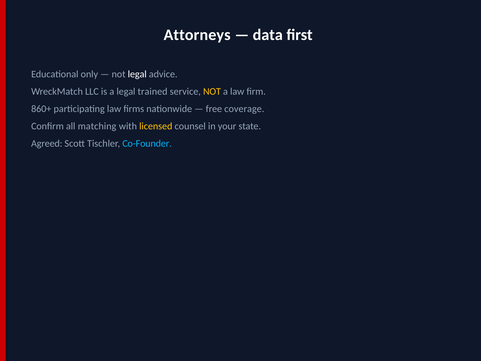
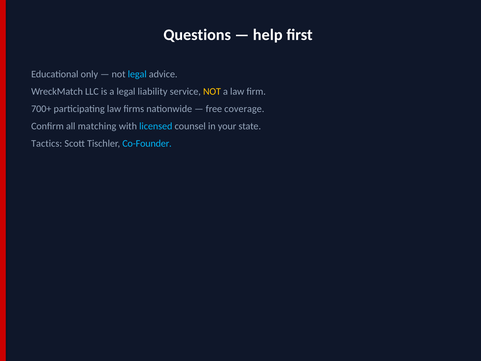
Attorneys: Attorneys -> Questions (197, 35)
data: data -> help (268, 35)
legal colour: white -> light blue (137, 74)
trained: trained -> liability (153, 91)
860+: 860+ -> 700+ (41, 109)
licensed colour: yellow -> light blue (156, 126)
Agreed: Agreed -> Tactics (47, 143)
